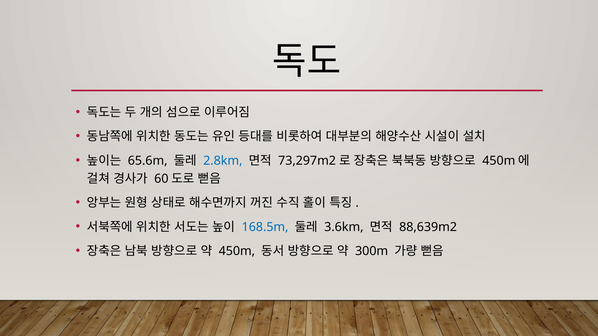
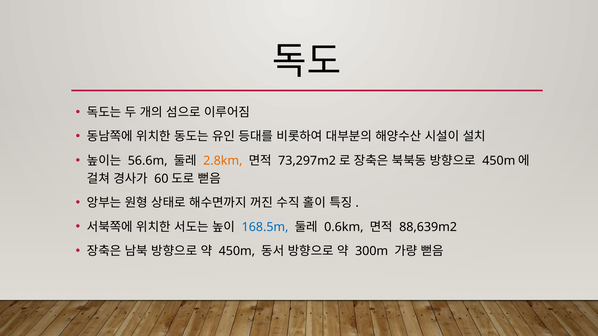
65.6m: 65.6m -> 56.6m (148, 161)
2.8km colour: blue -> orange (223, 161)
3.6km: 3.6km -> 0.6km (344, 227)
